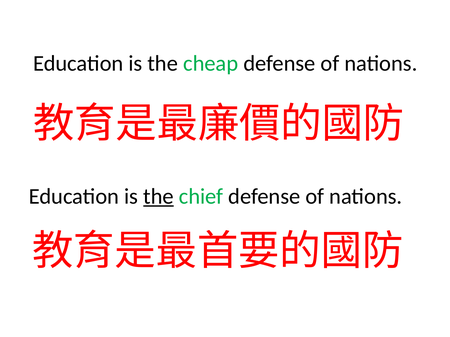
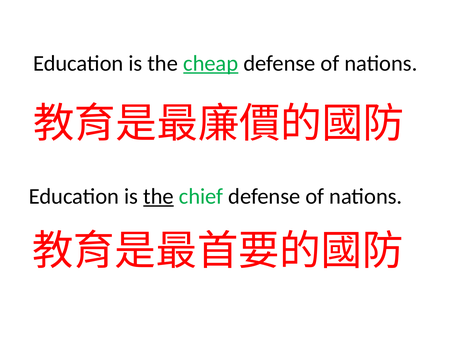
cheap underline: none -> present (211, 64)
